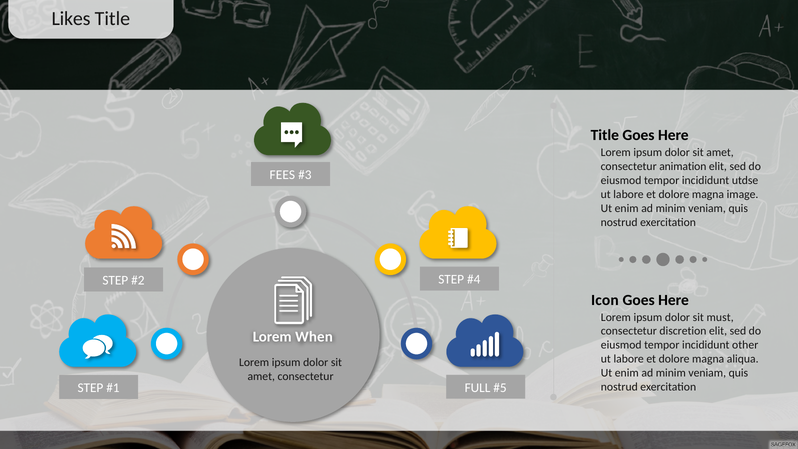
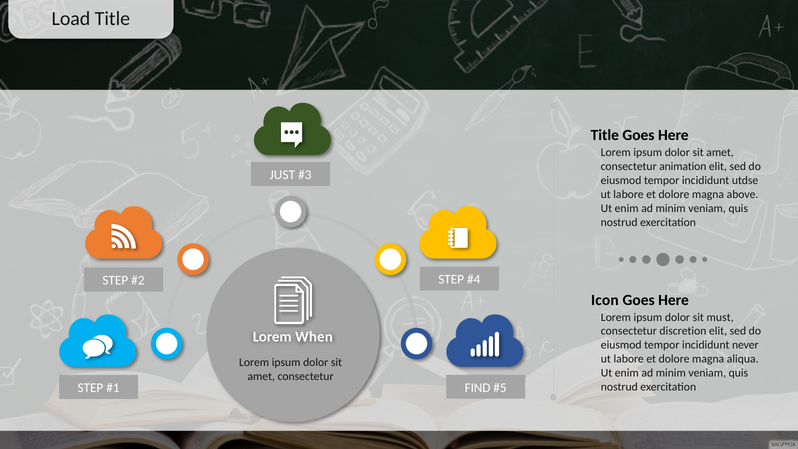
Likes: Likes -> Load (71, 19)
FEES: FEES -> JUST (282, 175)
image: image -> above (743, 194)
other: other -> never (745, 345)
FULL: FULL -> FIND (478, 388)
